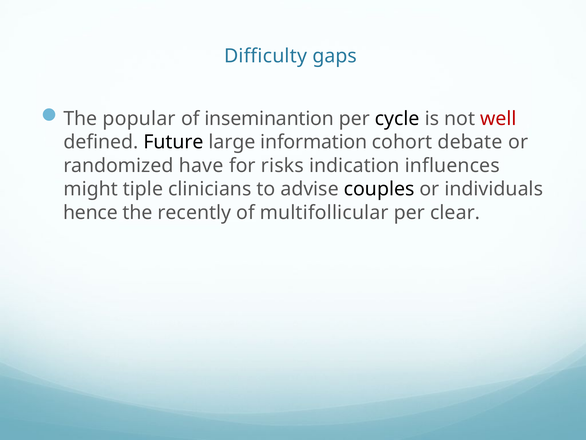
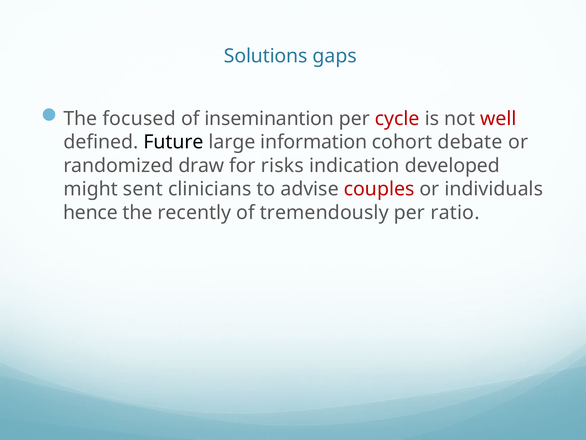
Difficulty: Difficulty -> Solutions (266, 56)
popular: popular -> focused (139, 119)
cycle colour: black -> red (397, 119)
have: have -> draw (201, 165)
influences: influences -> developed (452, 165)
tiple: tiple -> sent (143, 189)
couples colour: black -> red (379, 189)
multifollicular: multifollicular -> tremendously (324, 212)
clear: clear -> ratio (455, 212)
